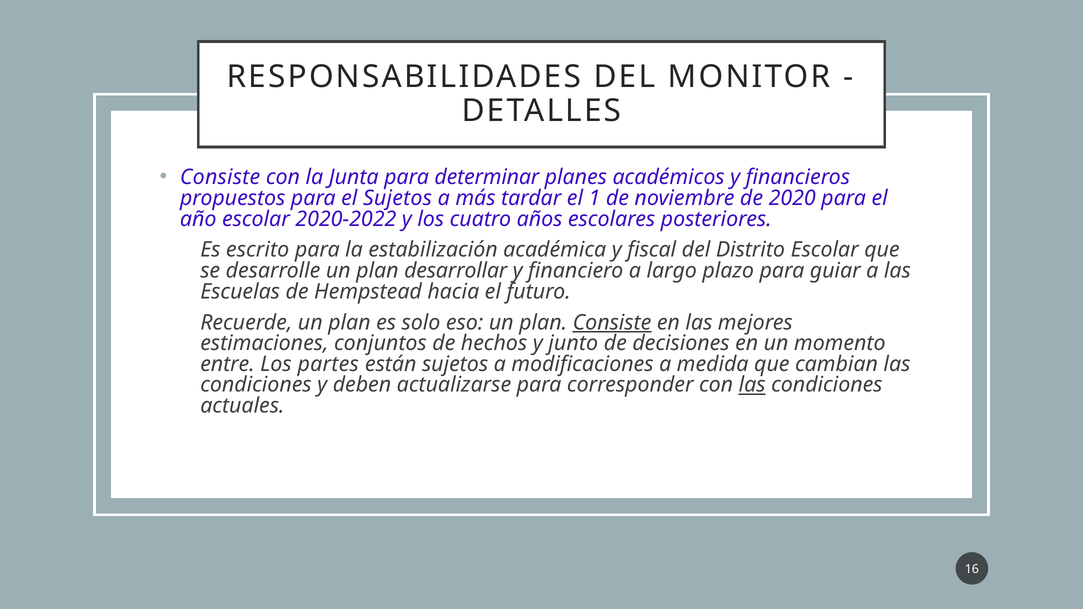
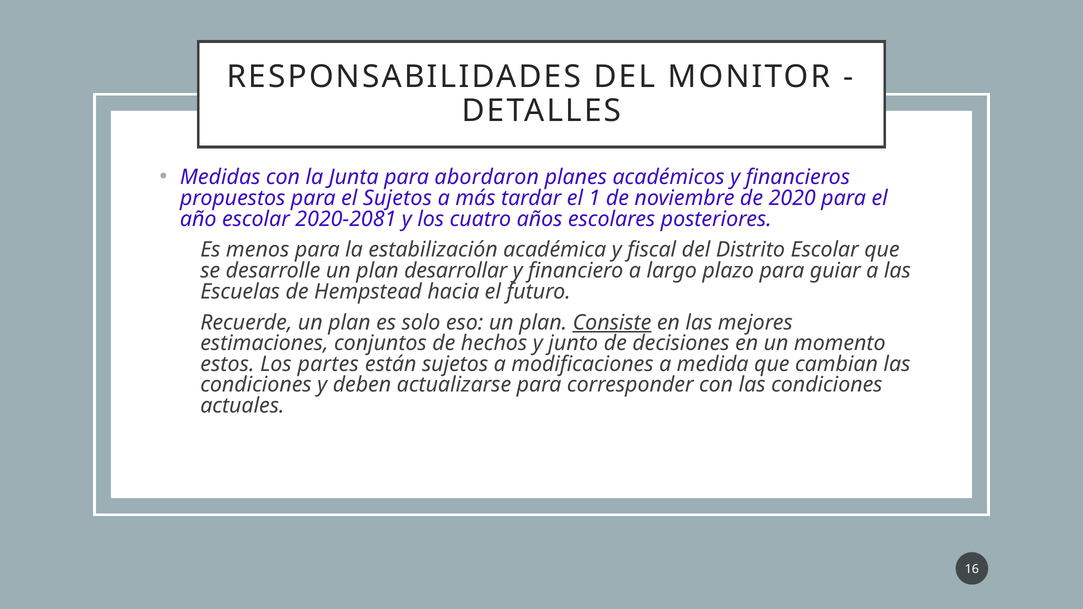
Consiste: Consiste -> Medidas (220, 177)
determinar: determinar -> abordaron (487, 177)
2020-2022: 2020-2022 -> 2020-2081 (346, 219)
escrito: escrito -> menos (258, 250)
entre: entre -> estos (227, 364)
las underline: present -> none (752, 385)
